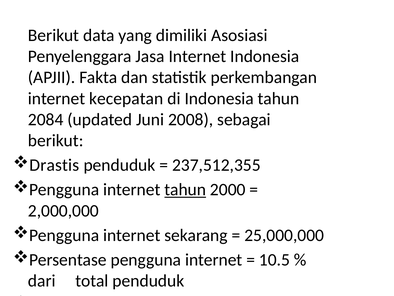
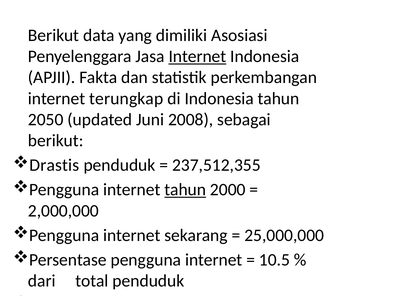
Internet underline: none -> present (197, 56)
kecepatan: kecepatan -> terungkap (126, 98)
2084: 2084 -> 2050 (46, 119)
